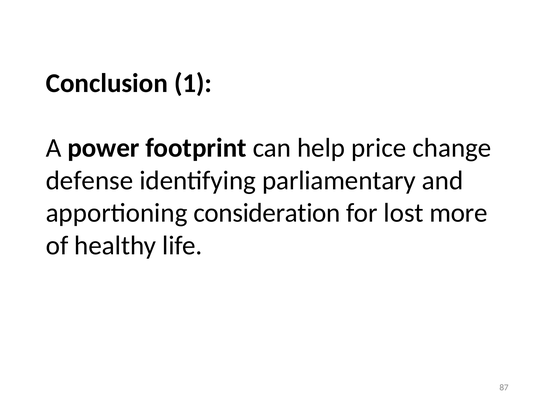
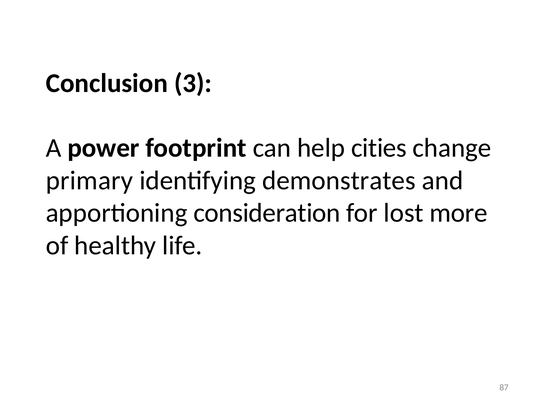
1: 1 -> 3 (193, 83)
price: price -> cities (379, 148)
defense: defense -> primary (89, 180)
parliamentary: parliamentary -> demonstrates (339, 180)
